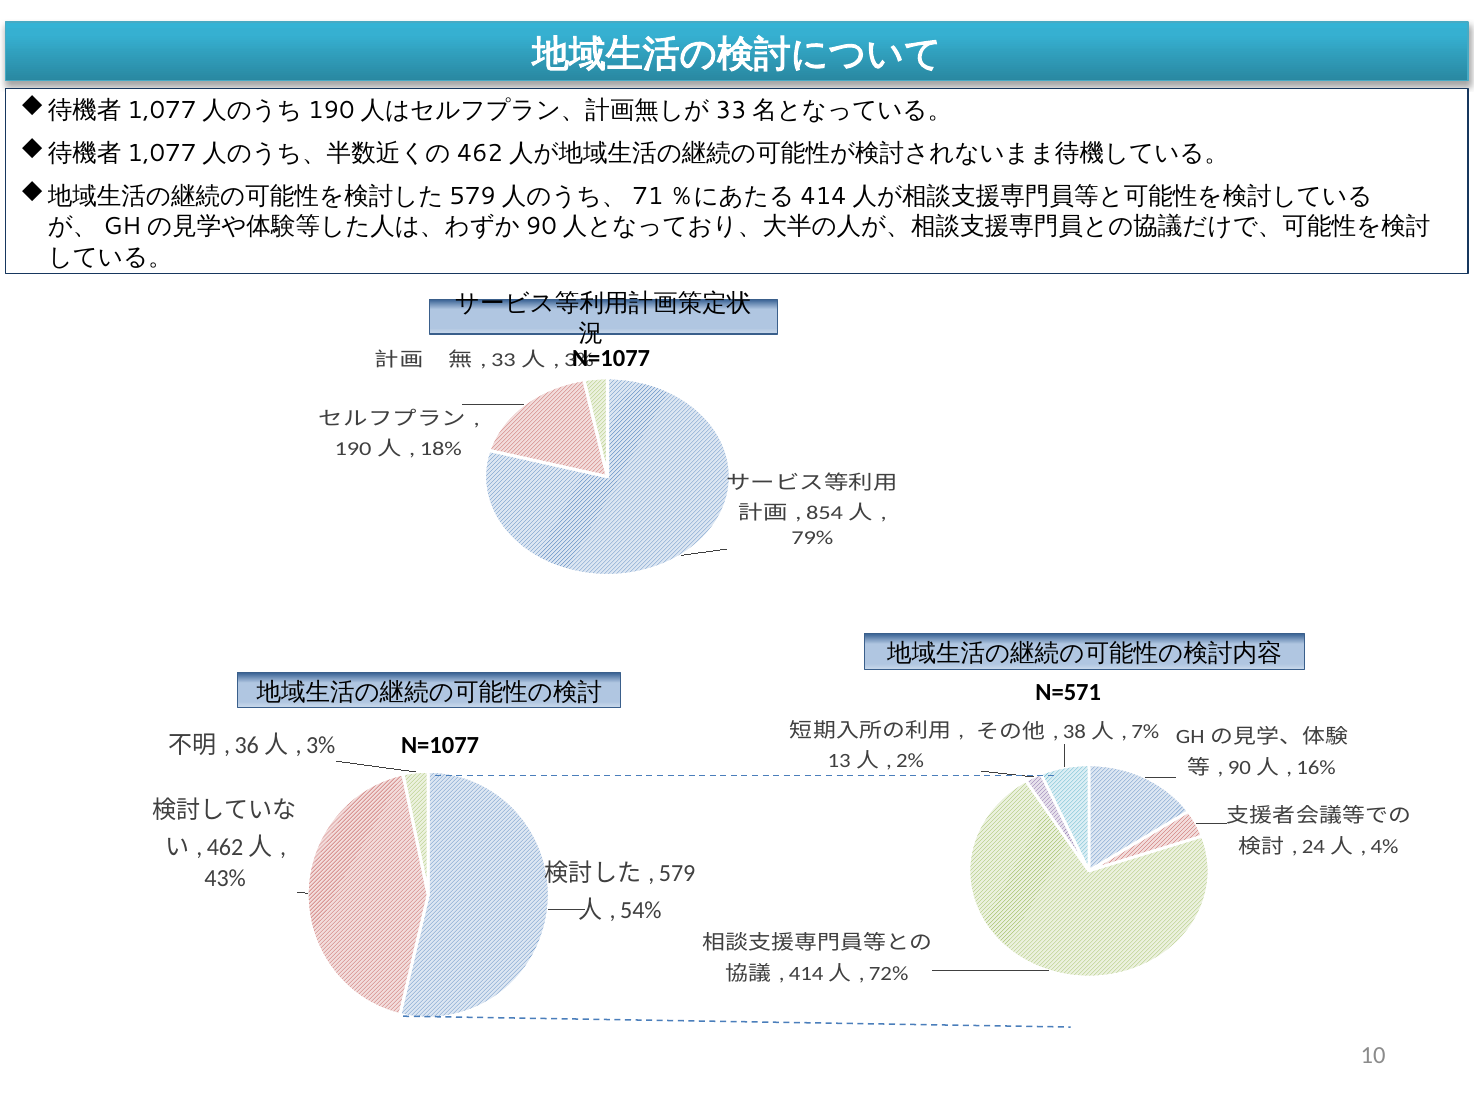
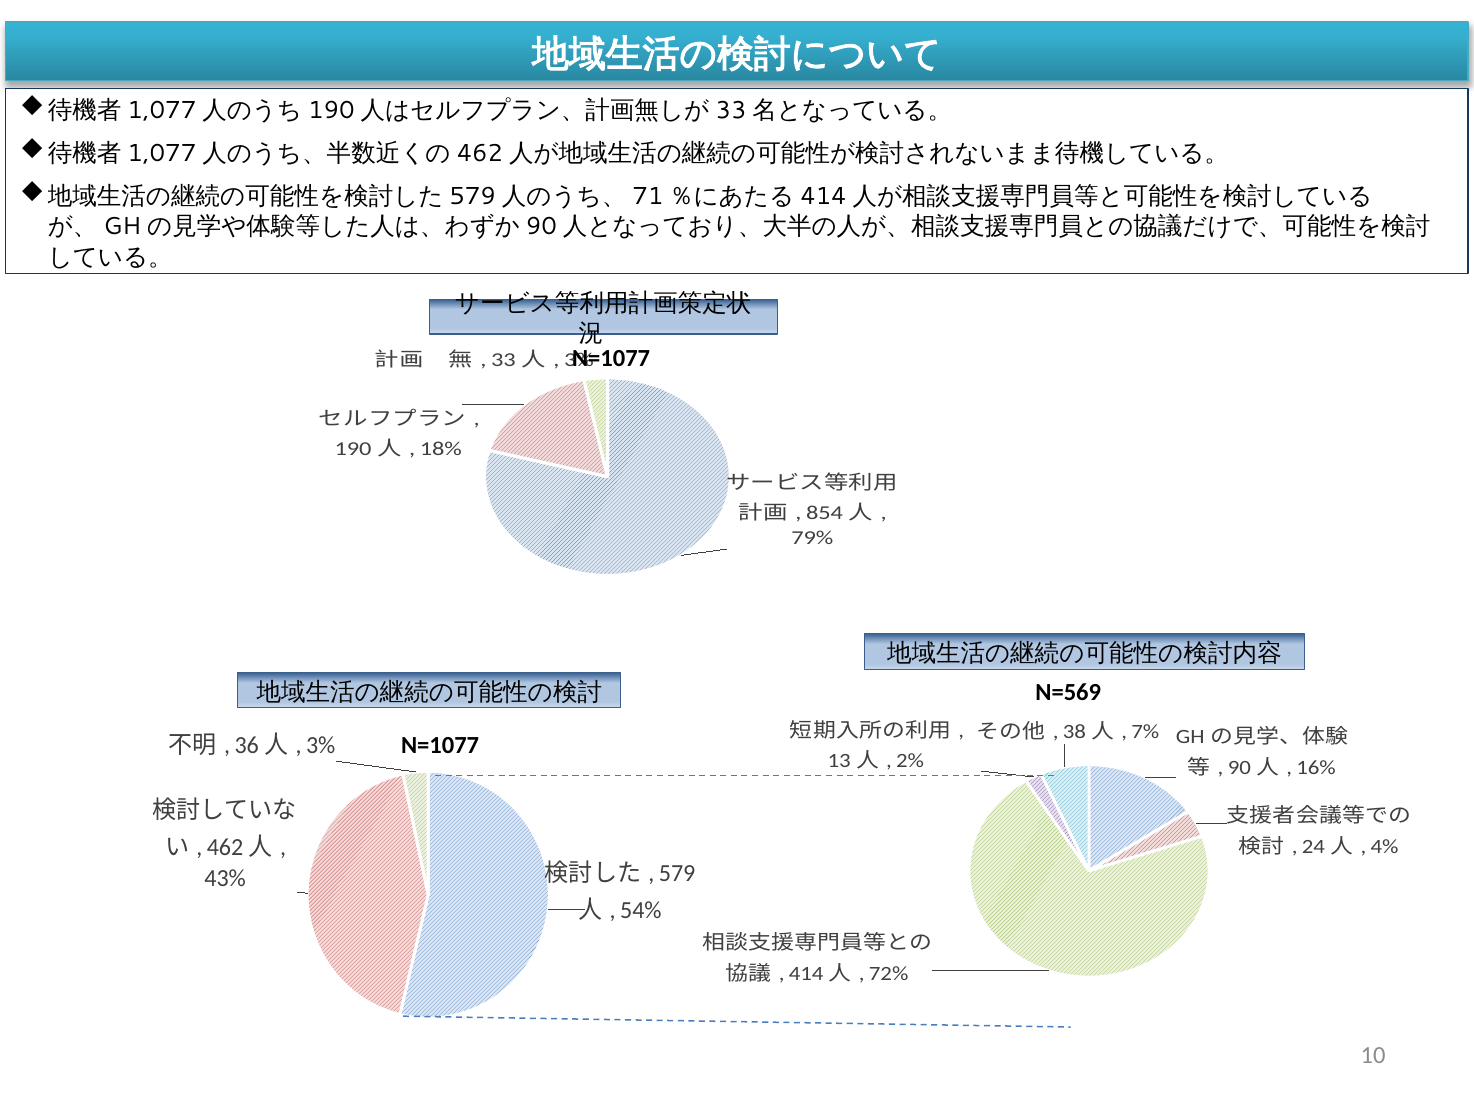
N=571: N=571 -> N=569 (1068, 693)
